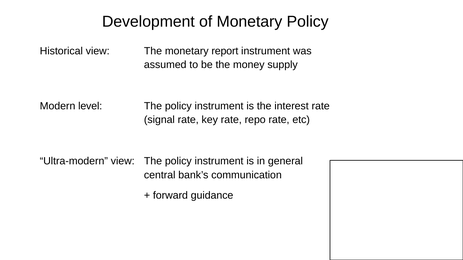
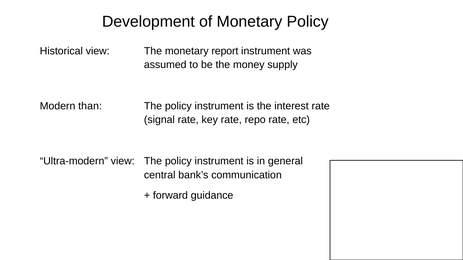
level: level -> than (90, 106)
